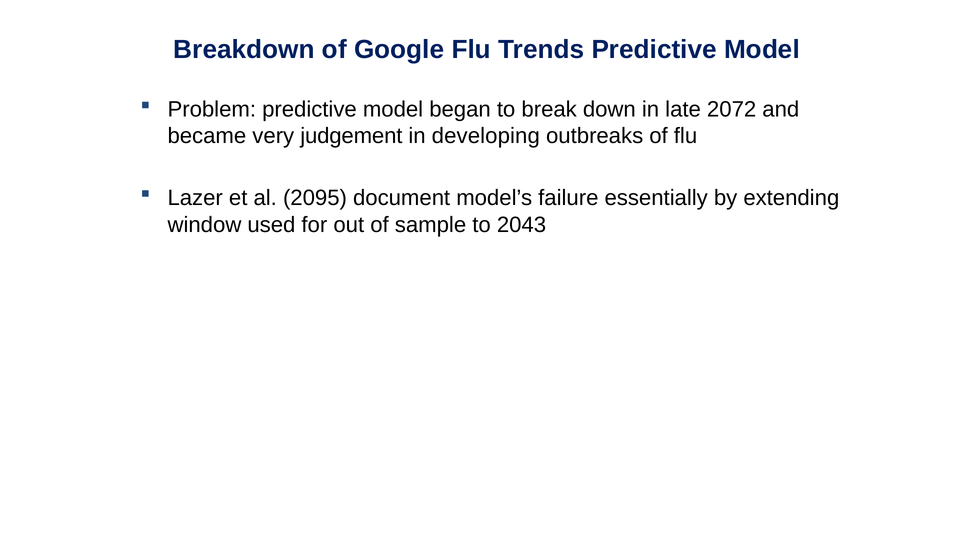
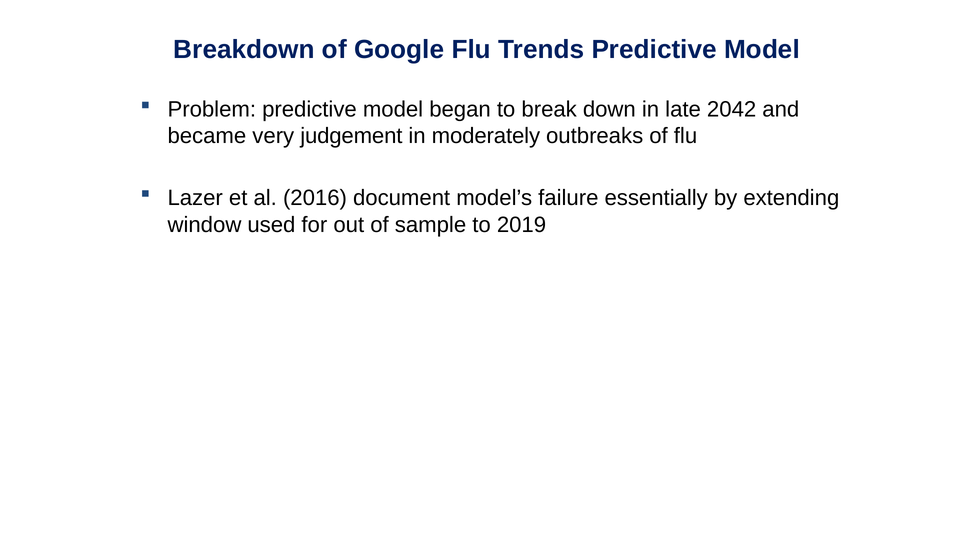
2072: 2072 -> 2042 (732, 109)
developing: developing -> moderately (486, 136)
2095: 2095 -> 2016 (315, 198)
2043: 2043 -> 2019 (522, 225)
